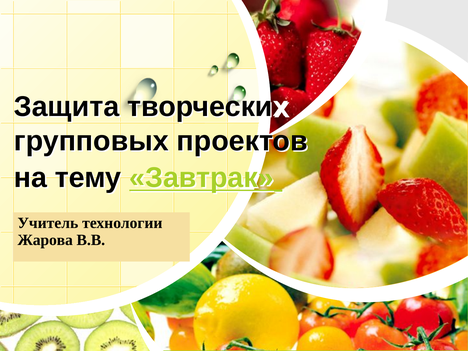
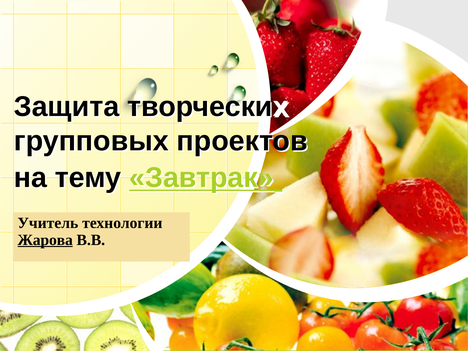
Жарова underline: none -> present (45, 240)
